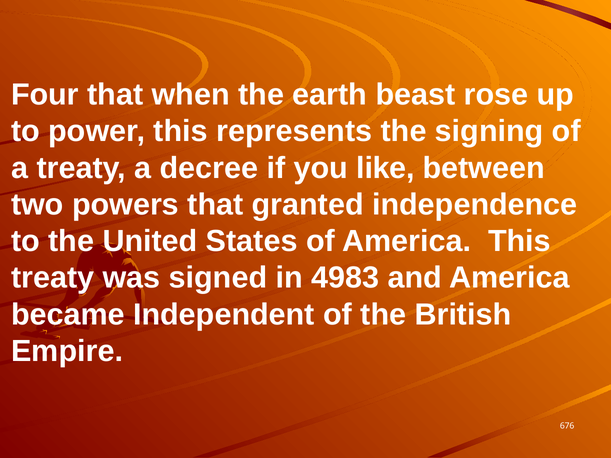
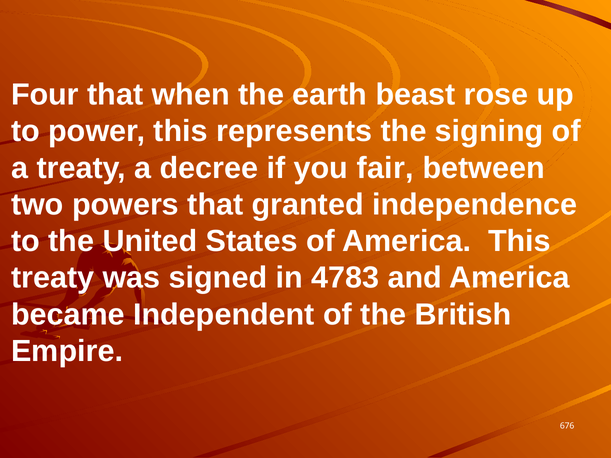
like: like -> fair (385, 168)
4983: 4983 -> 4783 (345, 278)
